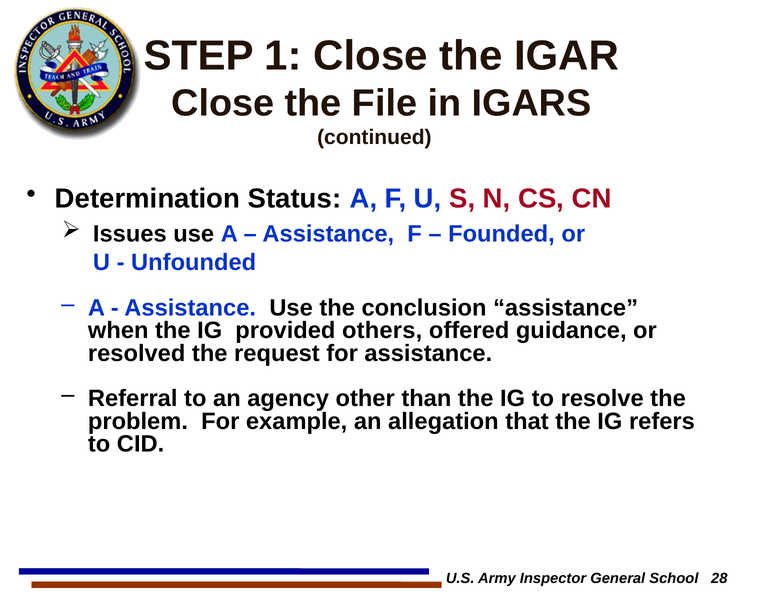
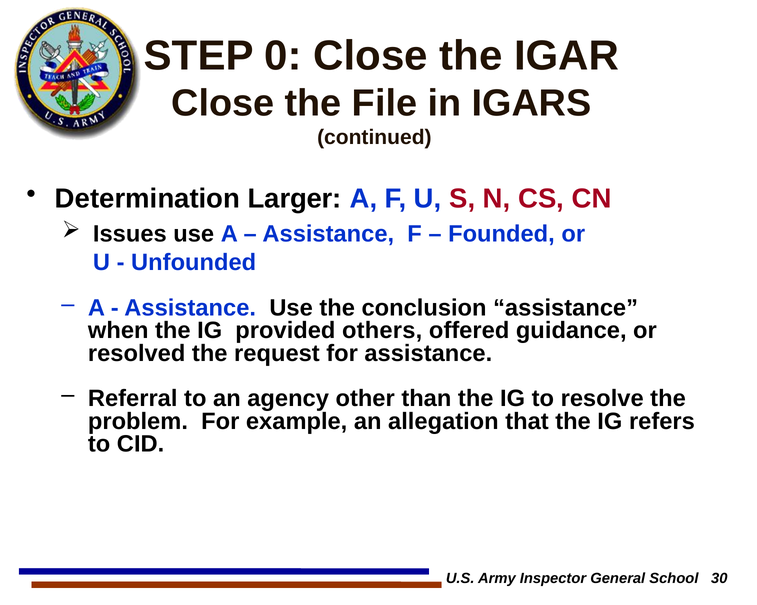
1: 1 -> 0 (283, 56)
Status: Status -> Larger (295, 199)
28: 28 -> 30 (719, 579)
